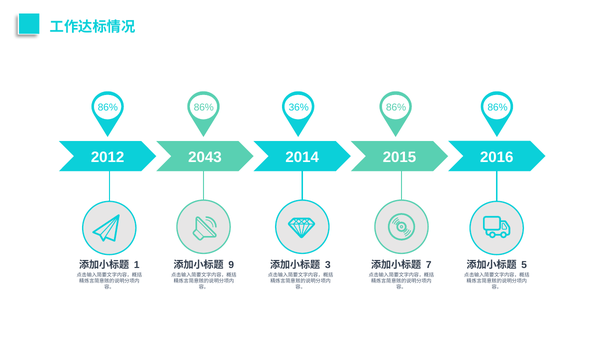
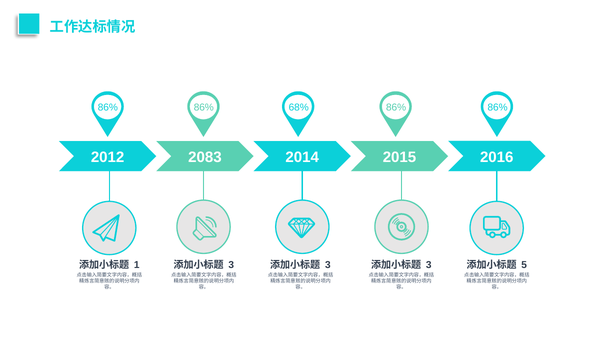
36%: 36% -> 68% (299, 107)
2043: 2043 -> 2083 (205, 157)
9: 9 -> 3 (231, 265)
7: 7 -> 3 (429, 265)
